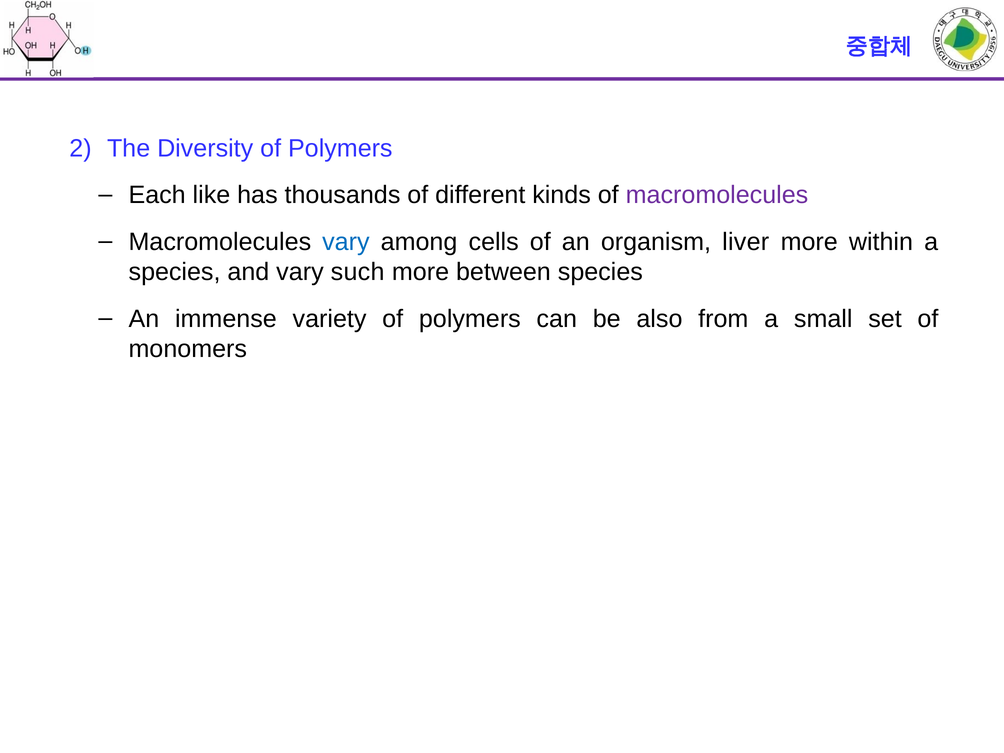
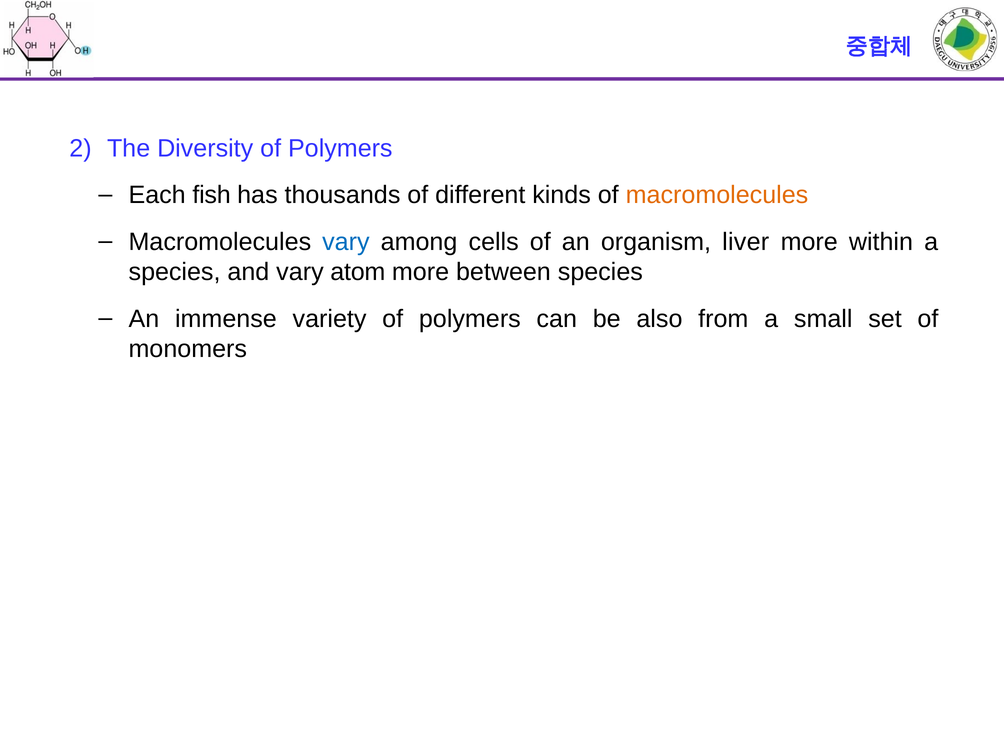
like: like -> fish (212, 195)
macromolecules colour: purple -> orange (717, 195)
such: such -> atom (358, 272)
